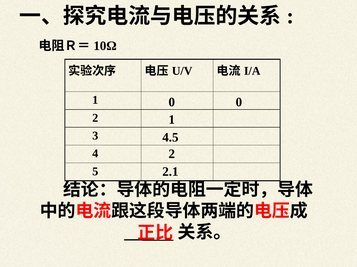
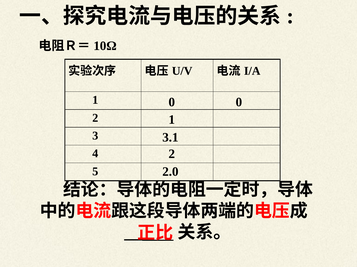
4.5: 4.5 -> 3.1 (170, 138)
2.1: 2.1 -> 2.0 (170, 172)
